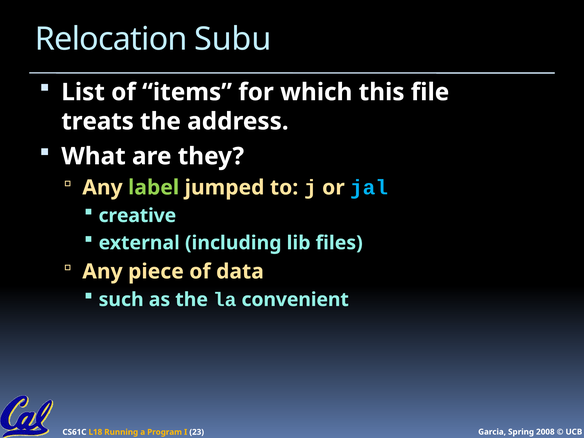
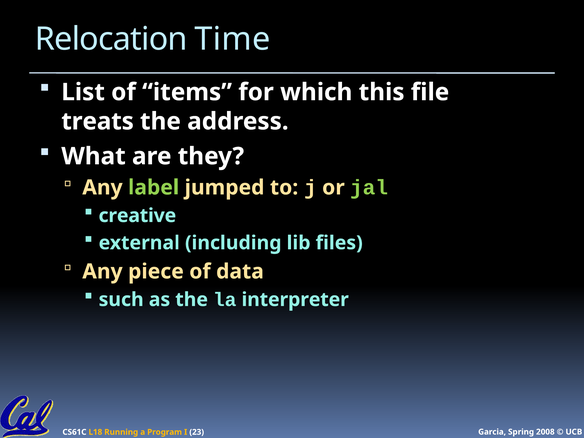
Subu: Subu -> Time (233, 39)
jal colour: light blue -> light green (369, 188)
convenient: convenient -> interpreter (295, 300)
